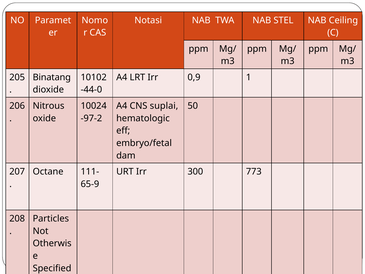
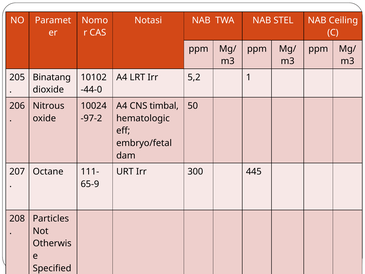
0,9: 0,9 -> 5,2 (194, 77)
suplai: suplai -> timbal (164, 106)
773: 773 -> 445 (254, 171)
